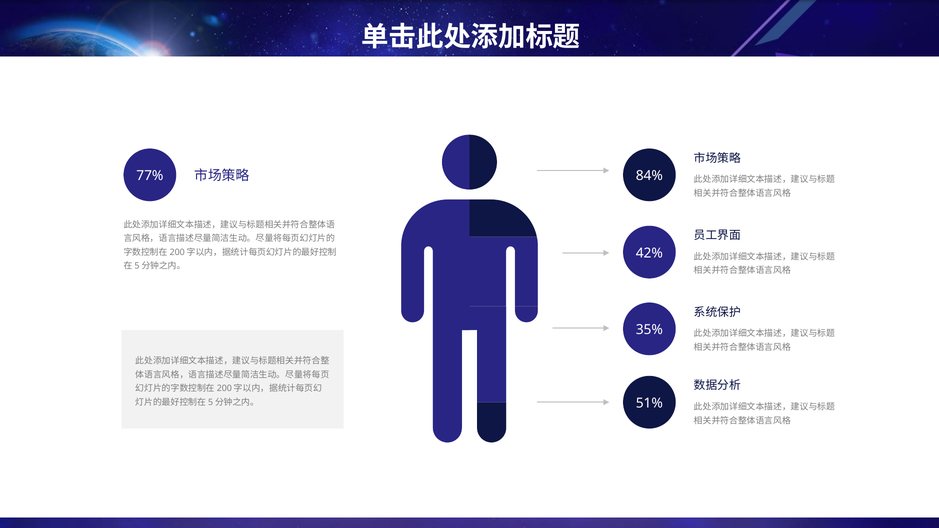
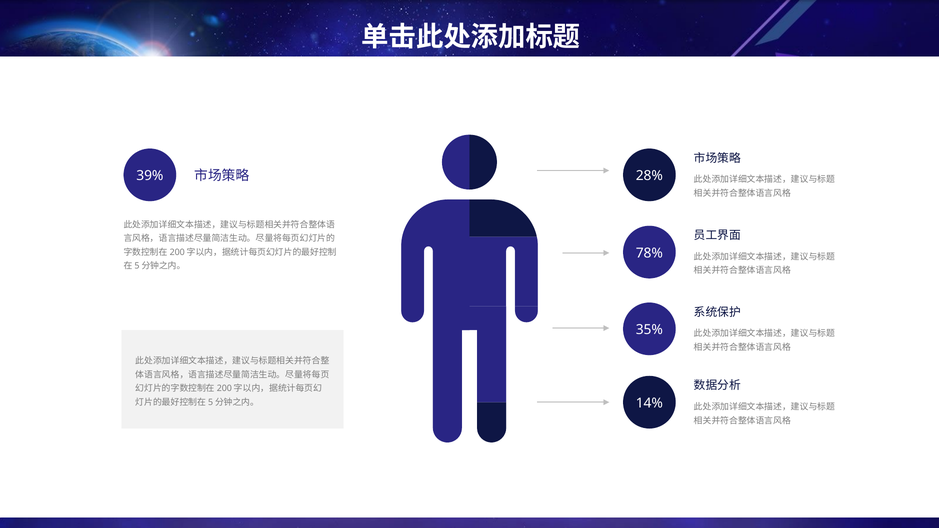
77%: 77% -> 39% (150, 176)
84%: 84% -> 28% (649, 176)
42%: 42% -> 78% (649, 253)
51%: 51% -> 14% (649, 403)
